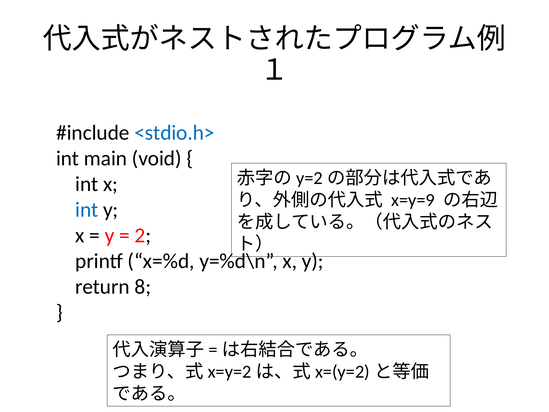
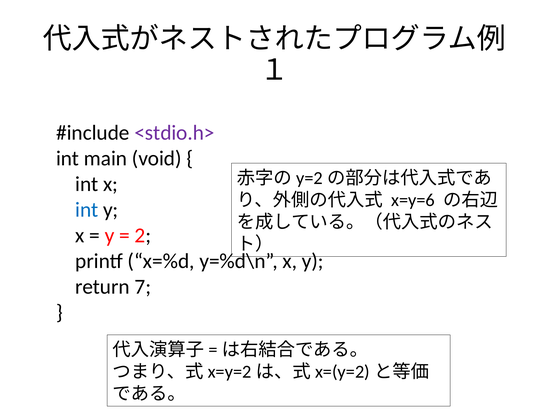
<stdio.h> colour: blue -> purple (175, 133)
x=y=9: x=y=9 -> x=y=6 (413, 200)
8: 8 -> 7 (143, 287)
